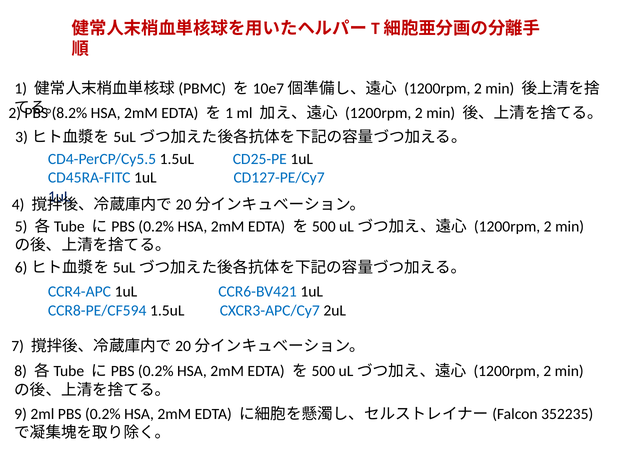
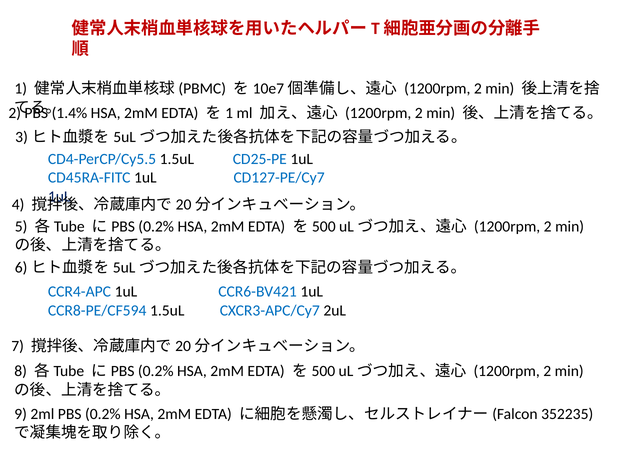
8.2%: 8.2% -> 1.4% (69, 113)
